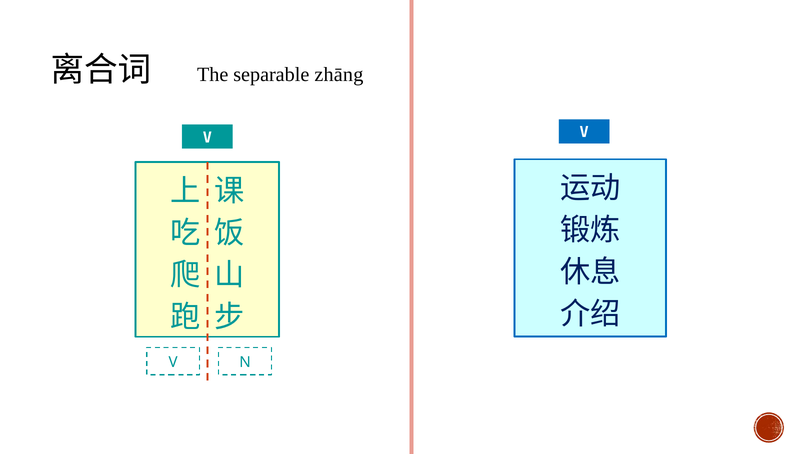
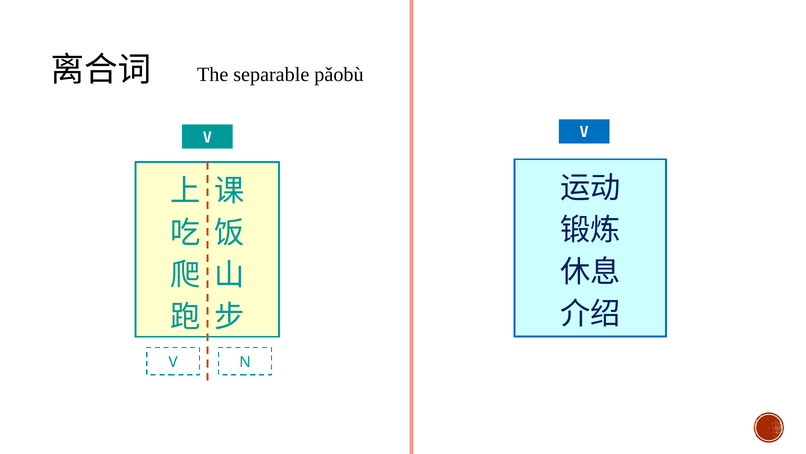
zhāng: zhāng -> pǎobù (339, 75)
